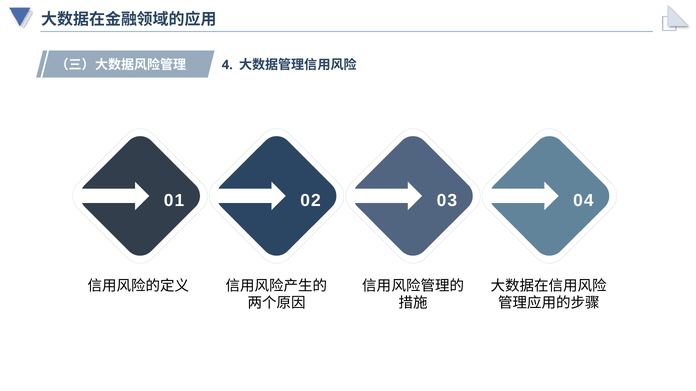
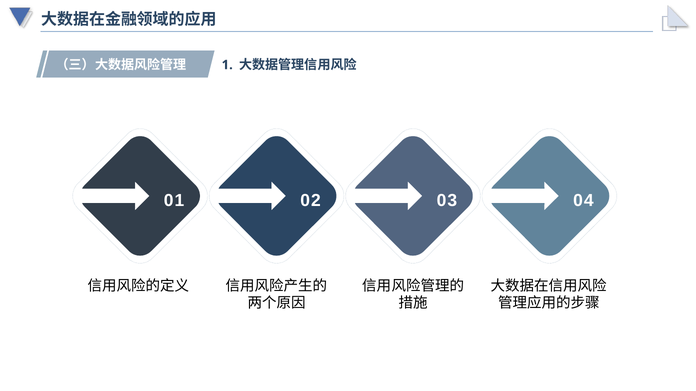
4: 4 -> 1 (227, 65)
